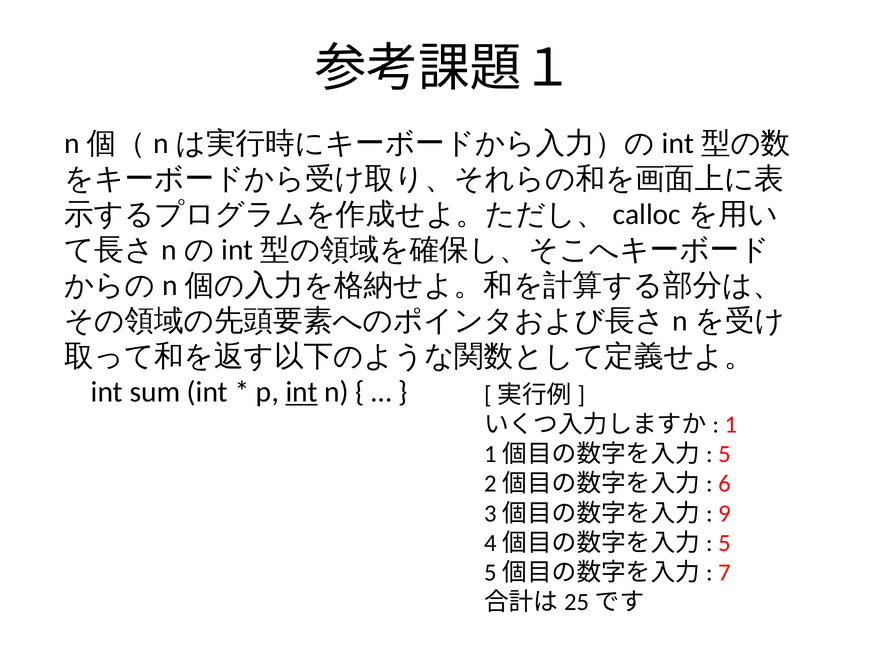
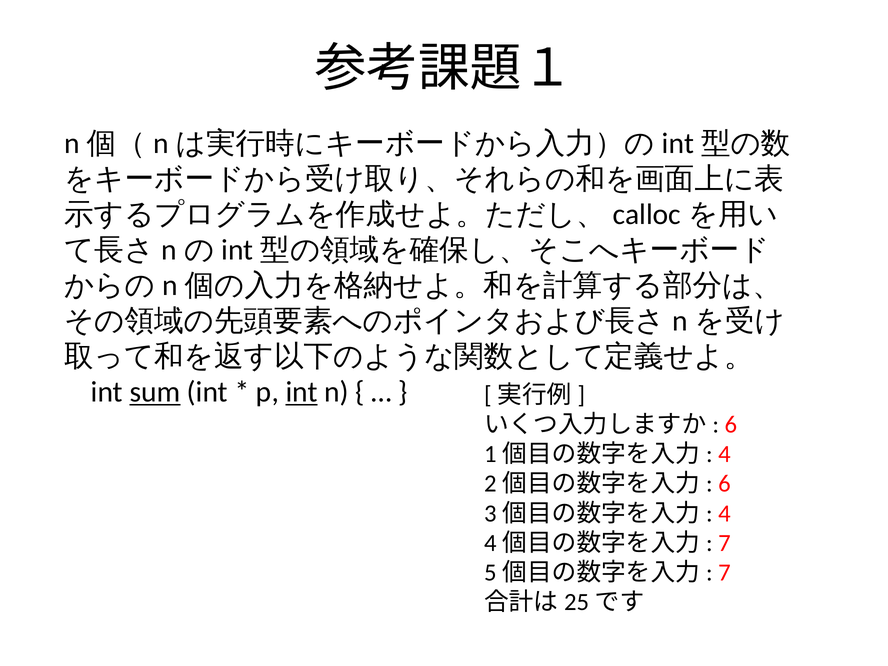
sum underline: none -> present (155, 392)
1: 1 -> 6 (731, 425)
5: 5 -> 4 (724, 454)
9: 9 -> 4 (724, 513)
5: 5 -> 7 (724, 543)
